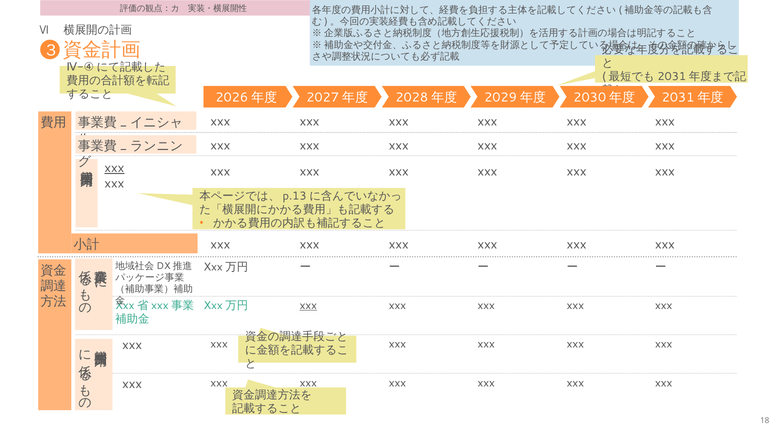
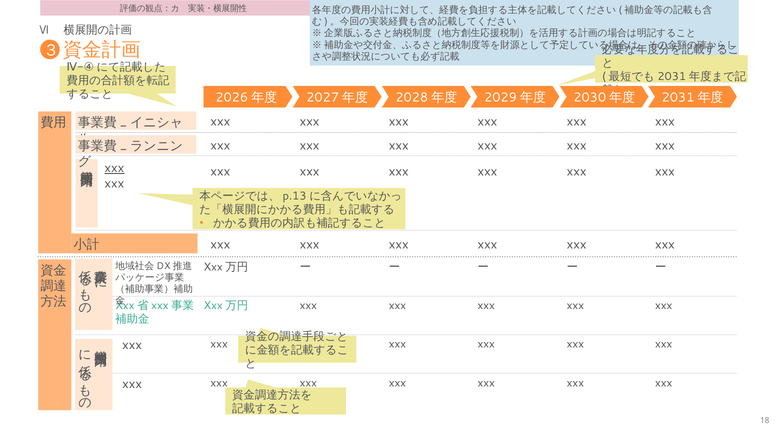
xxx underline: present -> none (308, 305)
